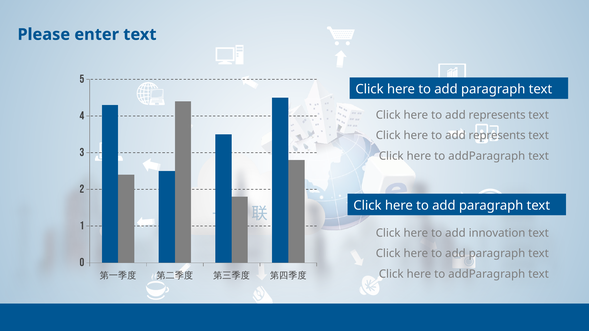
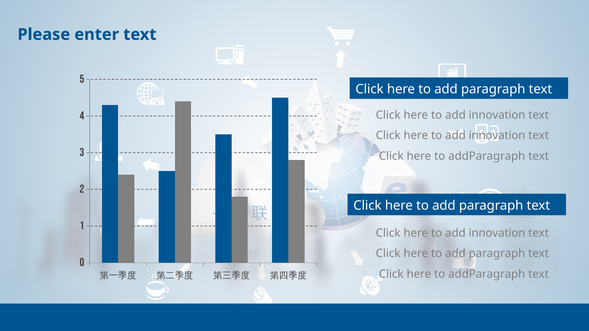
represents: represents -> innovation (497, 115)
represents: represents -> innovation (497, 136)
